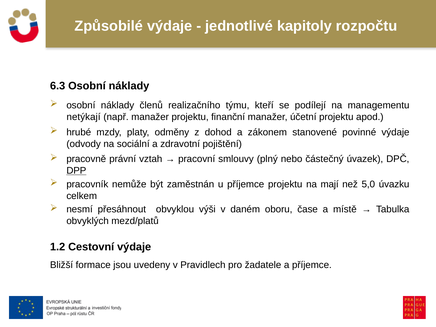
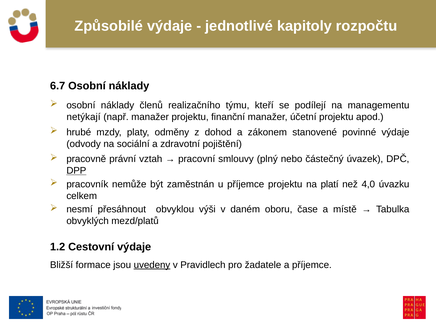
6.3: 6.3 -> 6.7 (58, 86)
mají: mají -> platí (330, 184)
5,0: 5,0 -> 4,0 (368, 184)
uvedeny underline: none -> present (152, 265)
